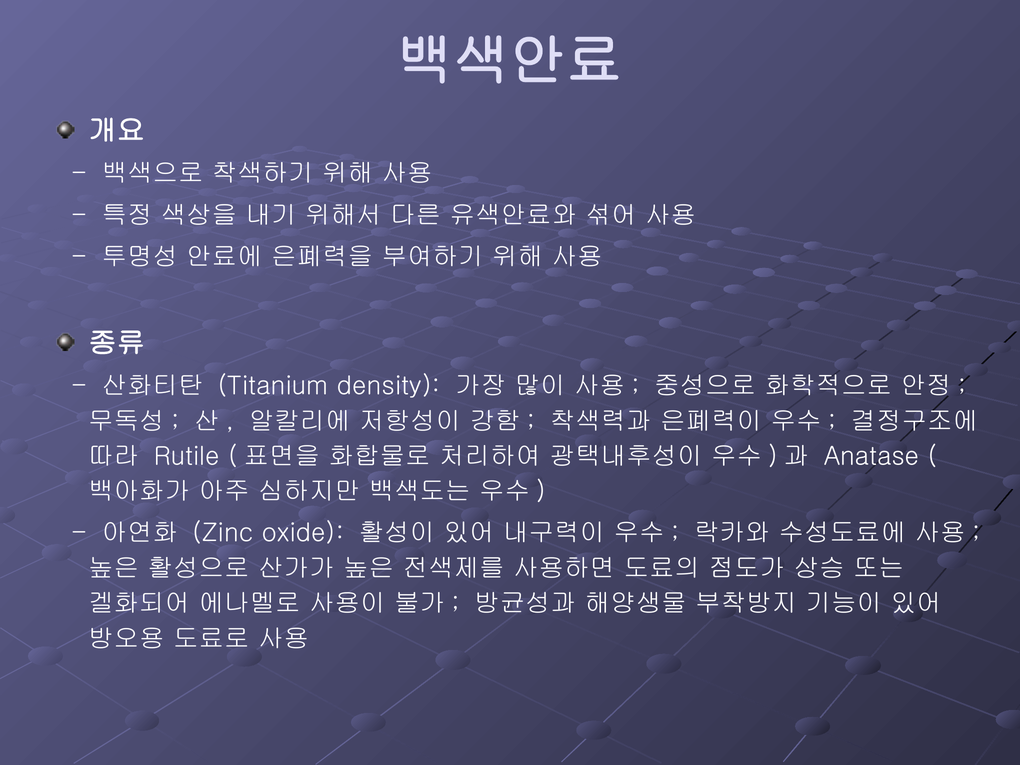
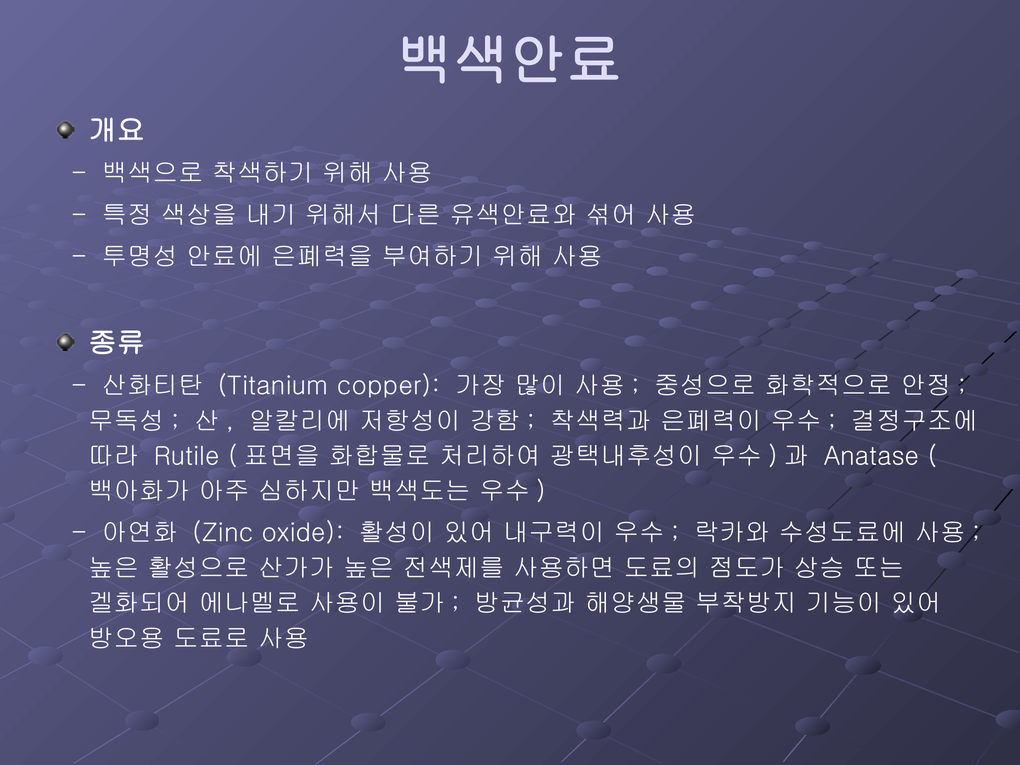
density: density -> copper (388, 386)
